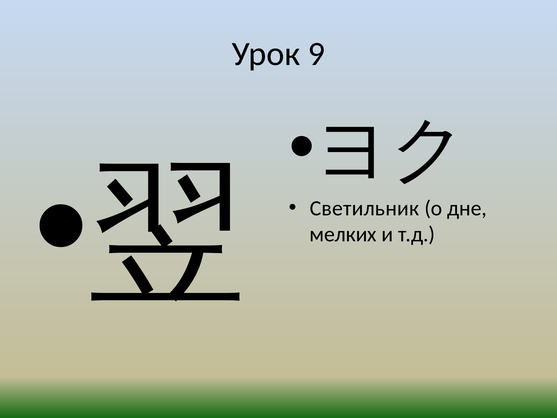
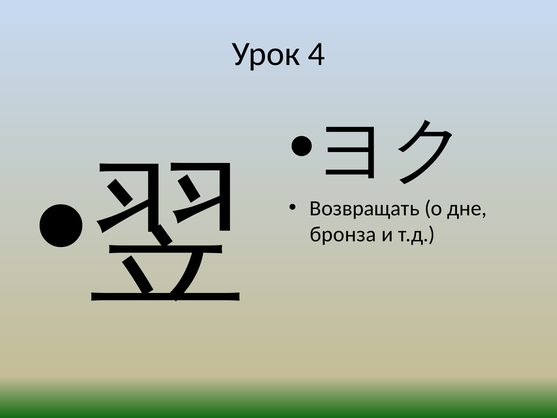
9: 9 -> 4 (316, 54)
Светильник: Светильник -> Возвращать (365, 208)
мелких: мелких -> бронза (343, 234)
